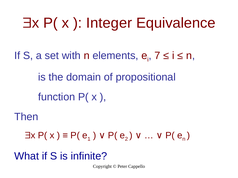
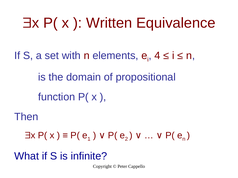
Integer: Integer -> Written (109, 23)
7: 7 -> 4 (157, 56)
